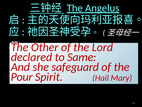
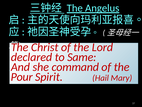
Other: Other -> Christ (45, 47)
safeguard: safeguard -> command (75, 67)
